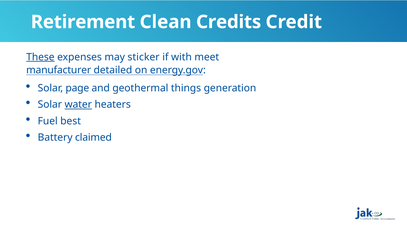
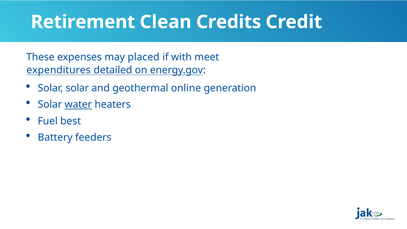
These underline: present -> none (40, 57)
sticker: sticker -> placed (144, 57)
manufacturer: manufacturer -> expenditures (59, 70)
Solar page: page -> solar (77, 88)
things: things -> online (186, 88)
claimed: claimed -> feeders (93, 137)
